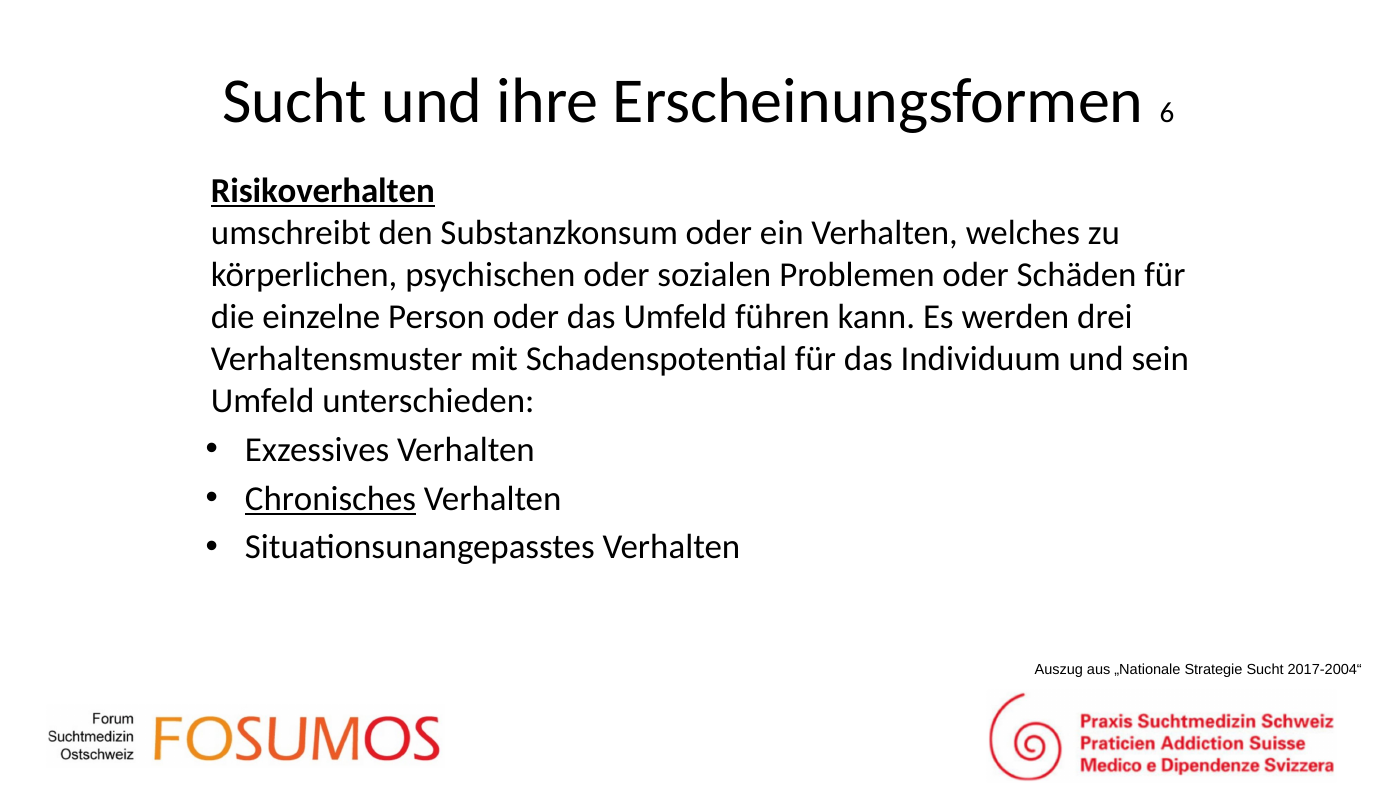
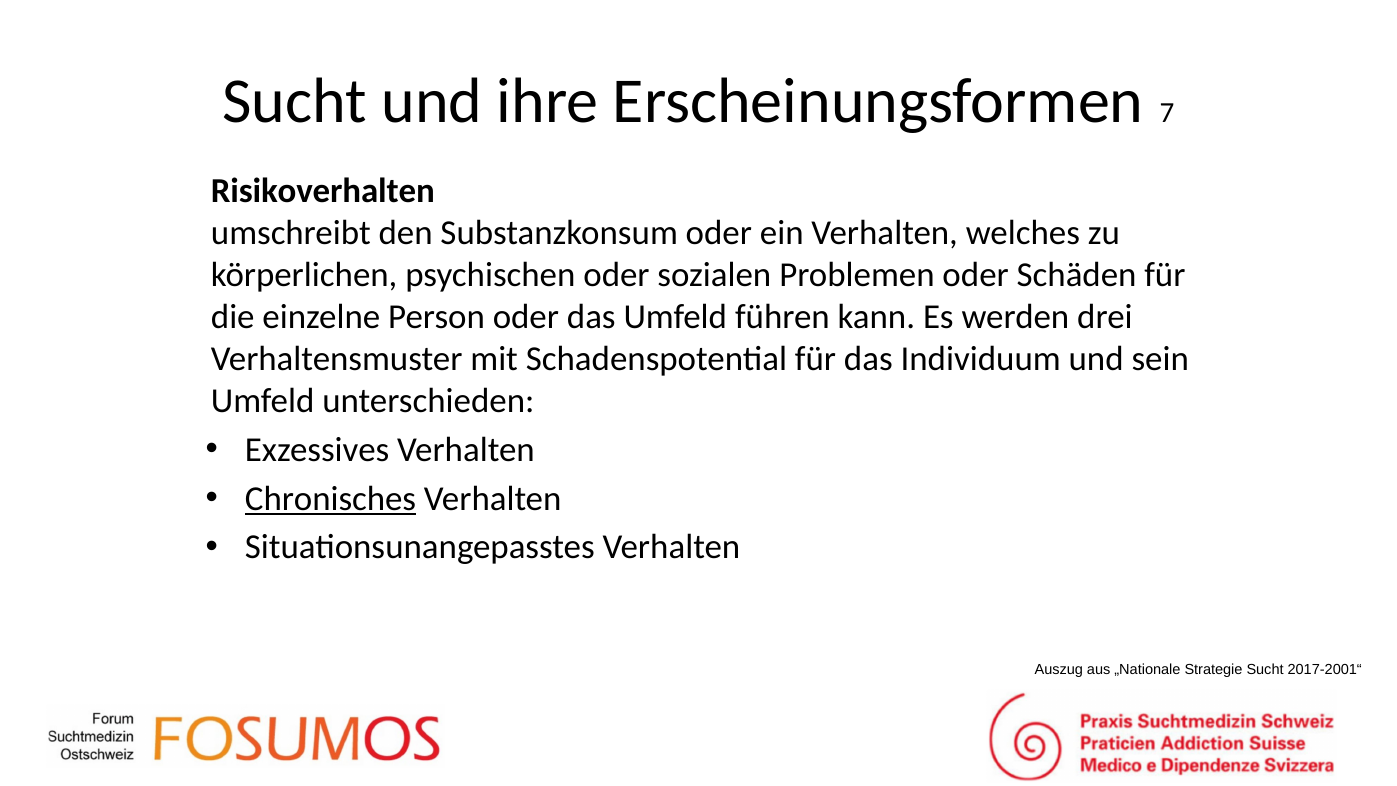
6: 6 -> 7 (1167, 113)
Risikoverhalten underline: present -> none (323, 191)
2017-2004“: 2017-2004“ -> 2017-2001“ (1325, 669)
